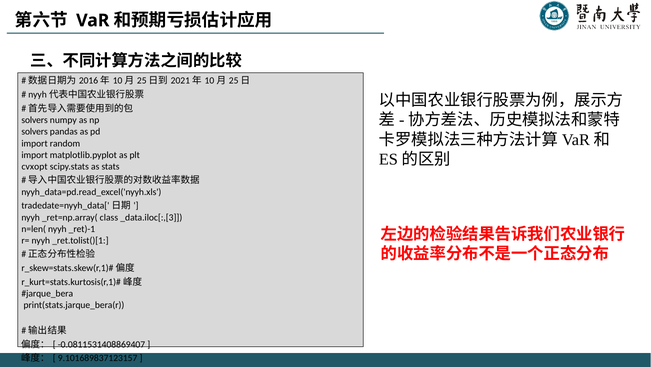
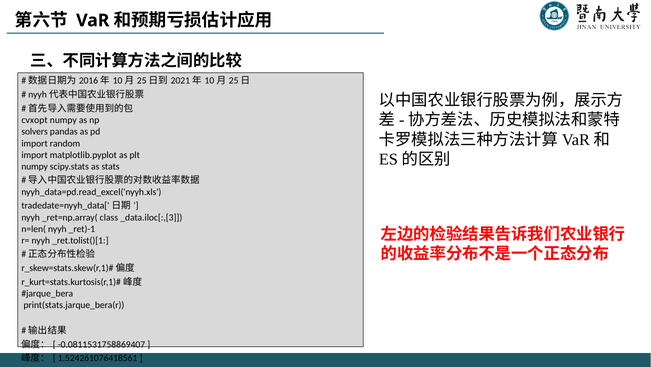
solvers: solvers -> cvxopt (35, 120)
cvxopt: cvxopt -> numpy (35, 166)
-0.0811531408869407: -0.0811531408869407 -> -0.0811531758869407 (101, 344)
9.101689837123157: 9.101689837123157 -> 1.524261076418561 (98, 358)
